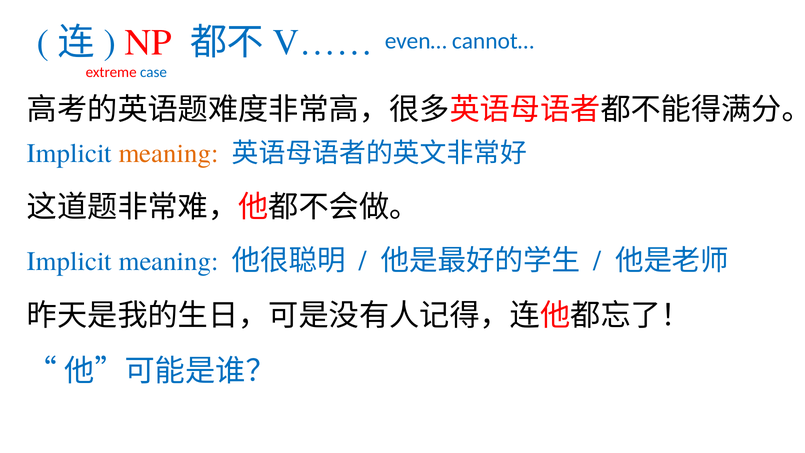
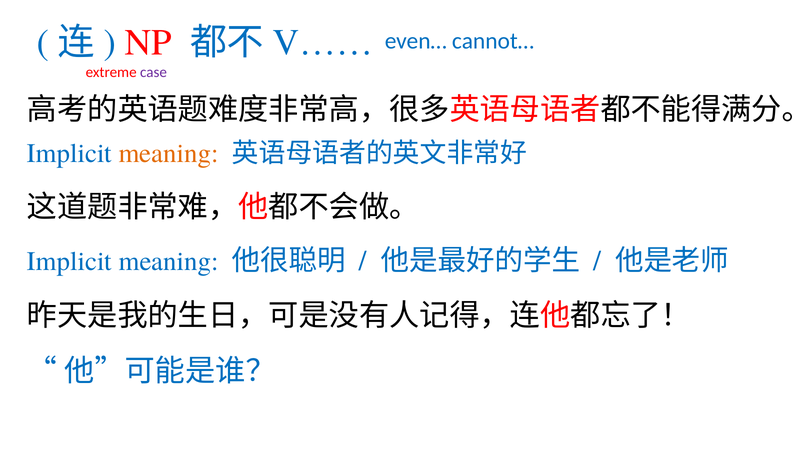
case colour: blue -> purple (153, 72)
